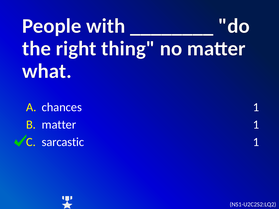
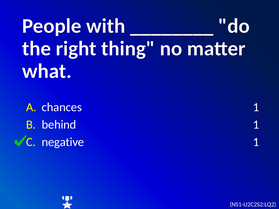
matter: matter -> behind (59, 125)
sarcastic: sarcastic -> negative (63, 142)
